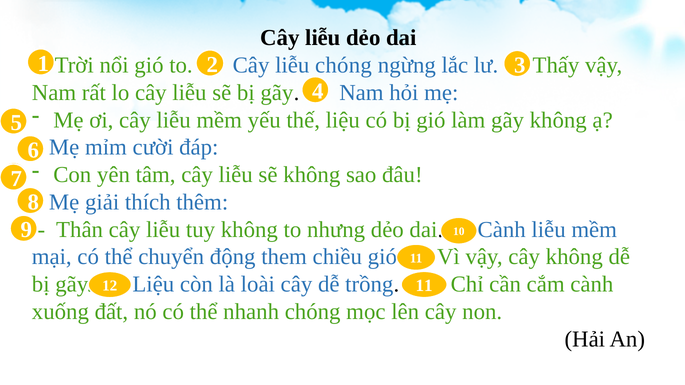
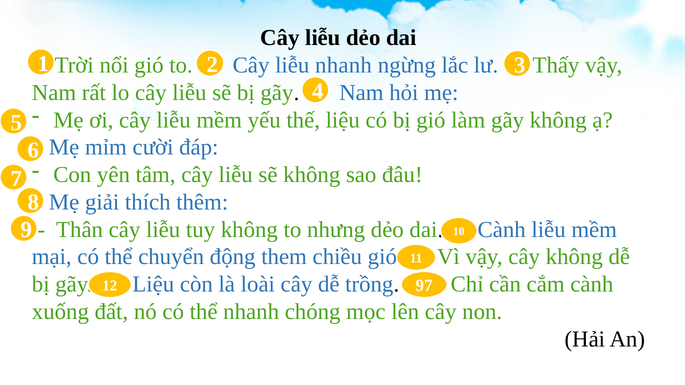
liễu chóng: chóng -> nhanh (343, 65)
12 11: 11 -> 97 (424, 286)
